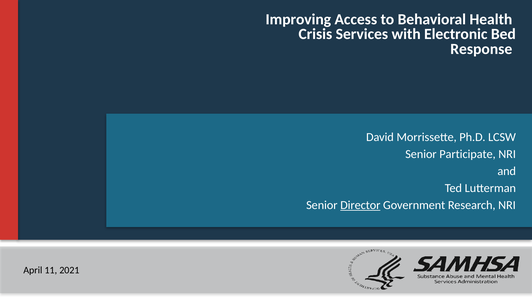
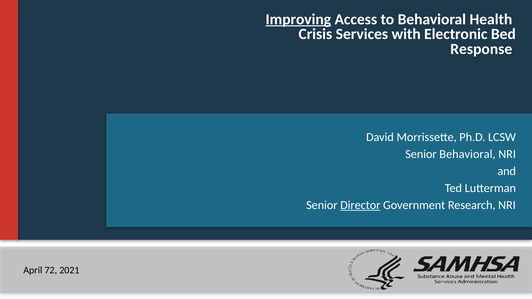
Improving underline: none -> present (298, 19)
Senior Participate: Participate -> Behavioral (468, 154)
11: 11 -> 72 (51, 270)
